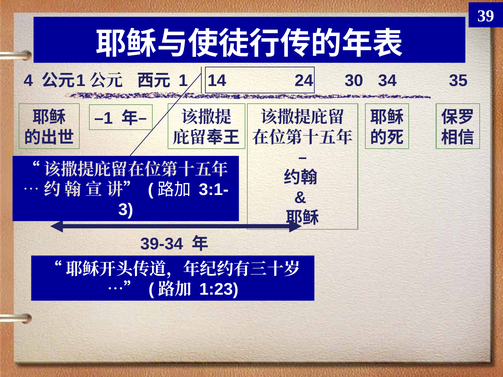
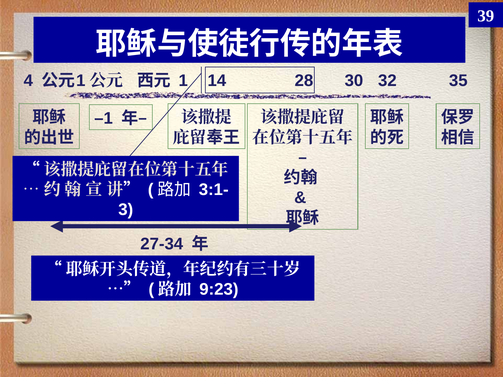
24: 24 -> 28 (304, 81)
34: 34 -> 32 (387, 81)
39-34: 39-34 -> 27-34 (162, 244)
1:23: 1:23 -> 9:23 (219, 290)
